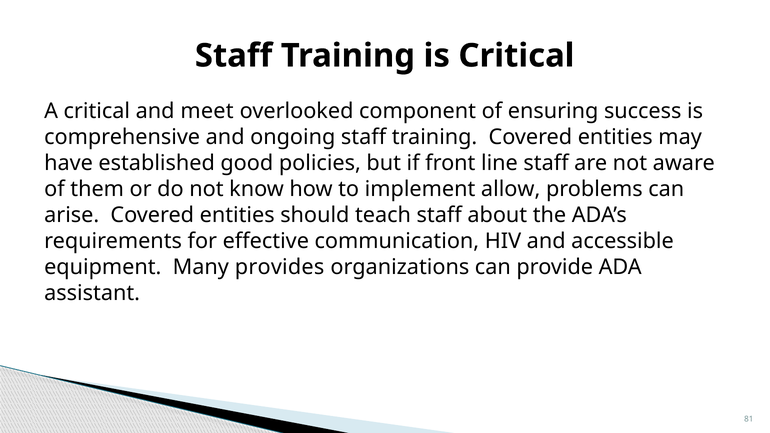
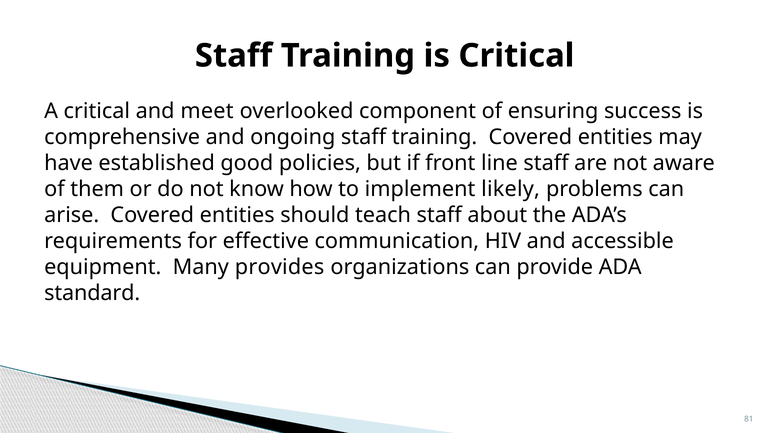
allow: allow -> likely (511, 189)
assistant: assistant -> standard (92, 293)
